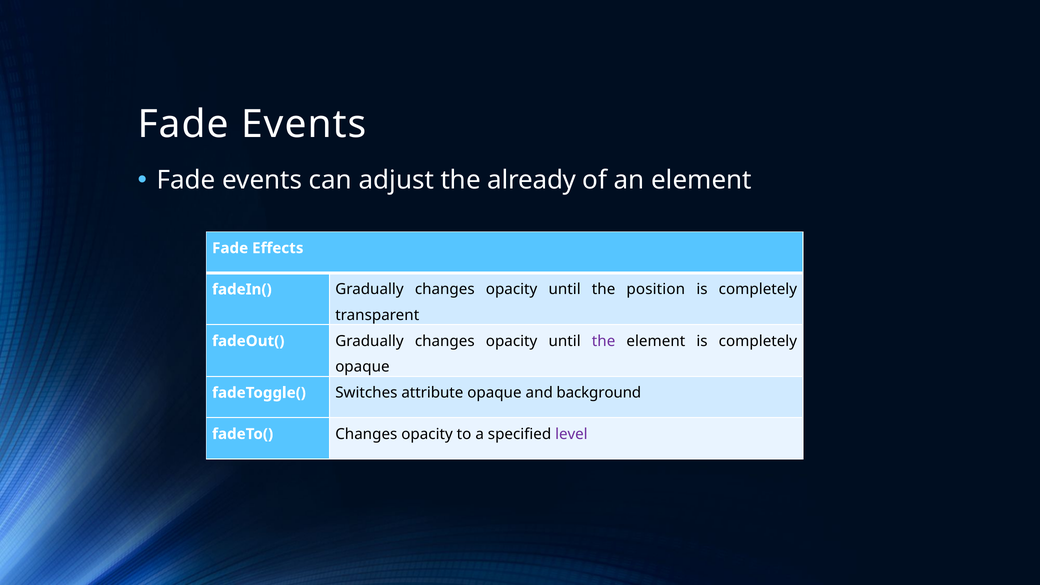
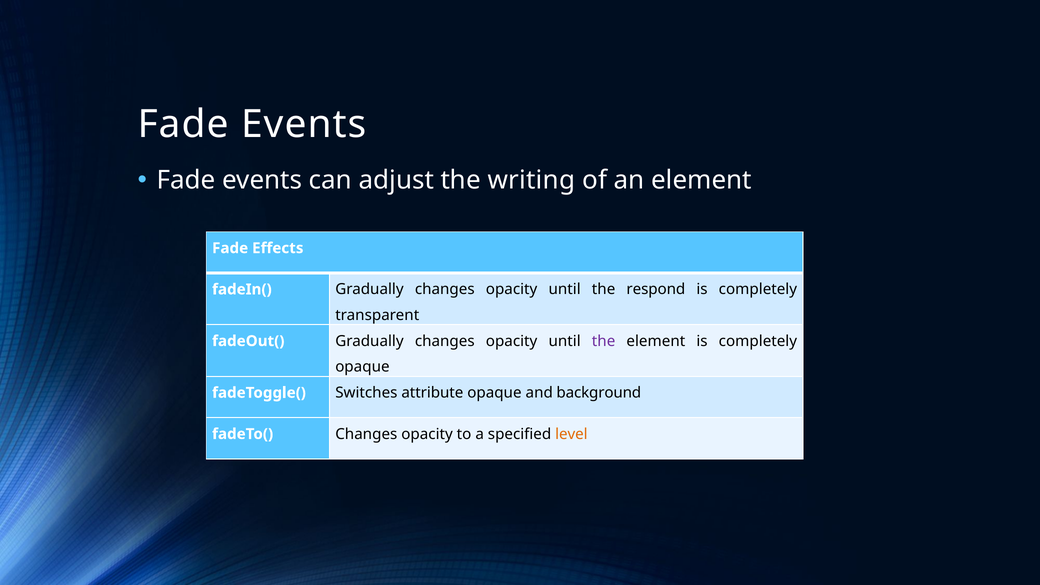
already: already -> writing (531, 180)
position: position -> respond (656, 289)
level colour: purple -> orange (571, 434)
